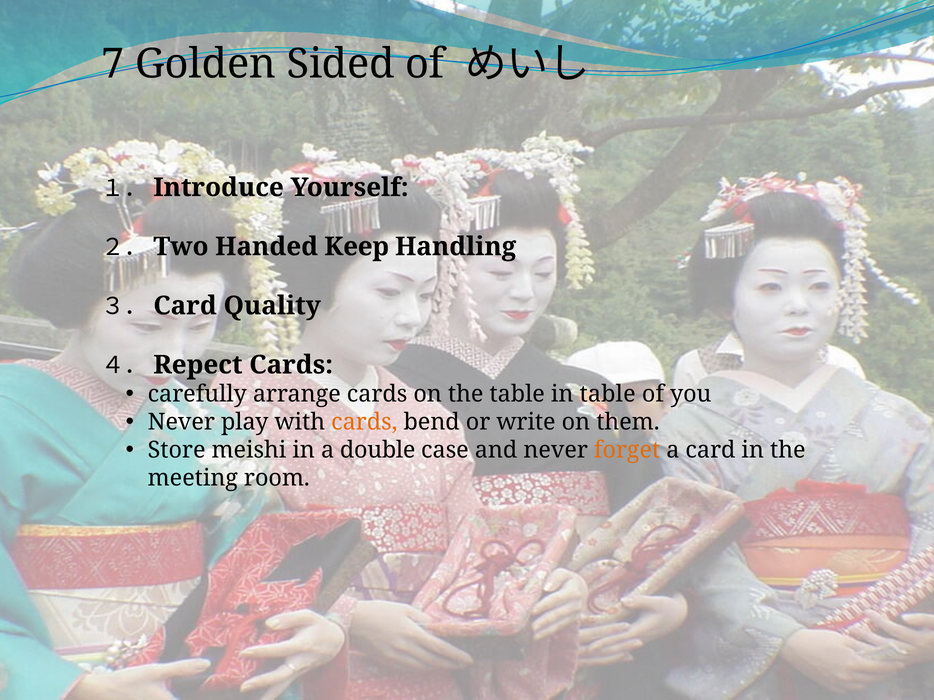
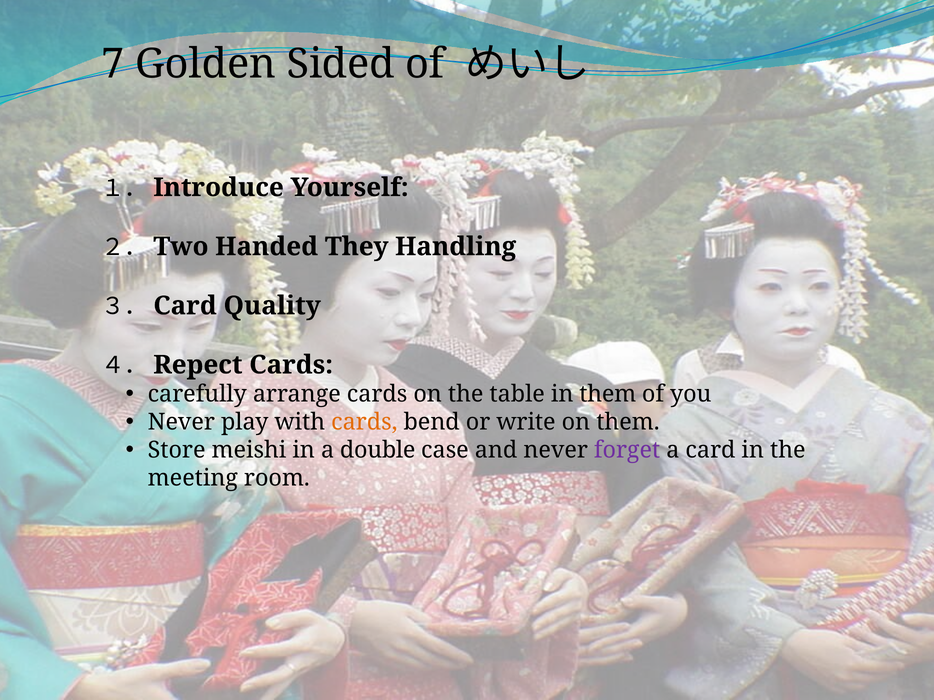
Keep: Keep -> They (357, 247)
in table: table -> them (608, 395)
forget colour: orange -> purple (627, 451)
